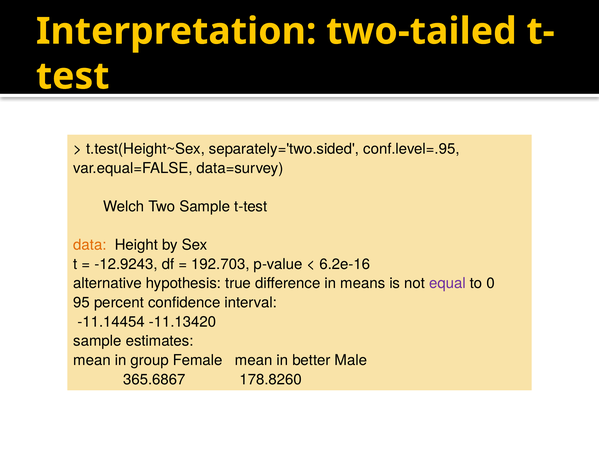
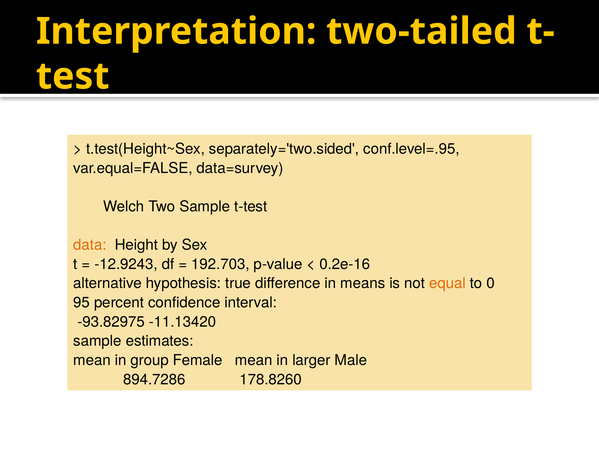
6.2e-16: 6.2e-16 -> 0.2e-16 (345, 264)
equal colour: purple -> orange (447, 284)
-11.14454: -11.14454 -> -93.82975 (111, 322)
better: better -> larger (311, 360)
365.6867: 365.6867 -> 894.7286 (154, 380)
